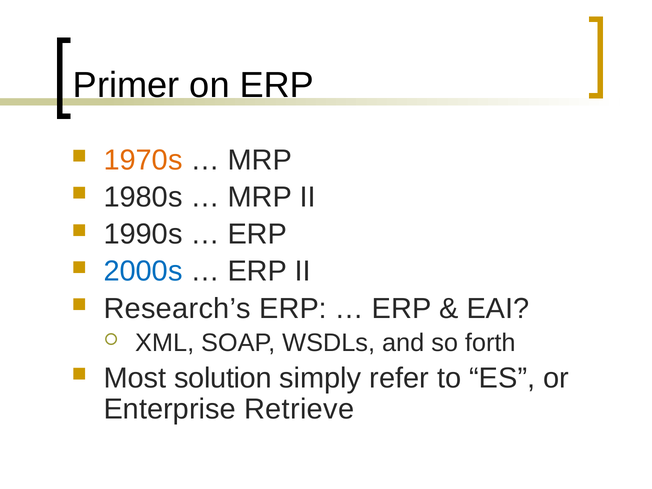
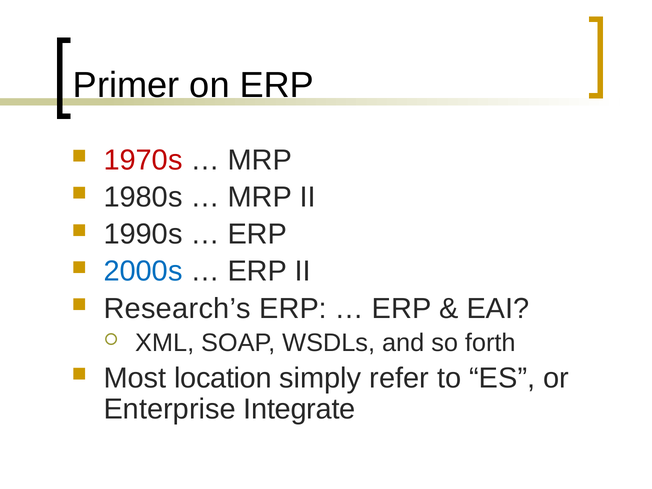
1970s colour: orange -> red (143, 160)
solution: solution -> location (223, 378)
Retrieve: Retrieve -> Integrate (299, 409)
